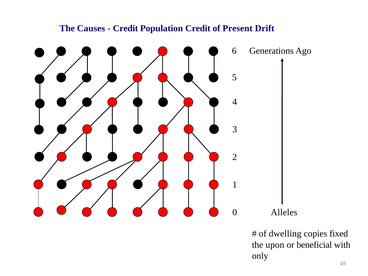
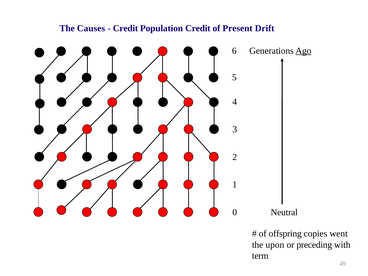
Ago underline: none -> present (303, 51)
Alleles: Alleles -> Neutral (284, 212)
dwelling: dwelling -> offspring (285, 234)
fixed: fixed -> went (339, 234)
beneficial: beneficial -> preceding (314, 245)
only: only -> term (260, 256)
